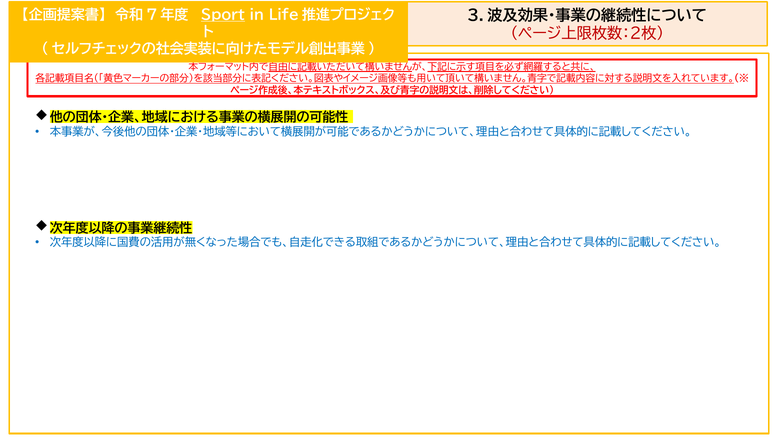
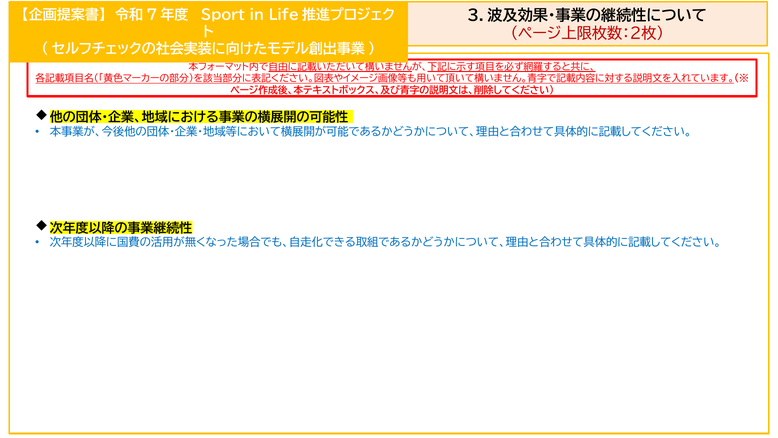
Sport underline: present -> none (223, 15)
